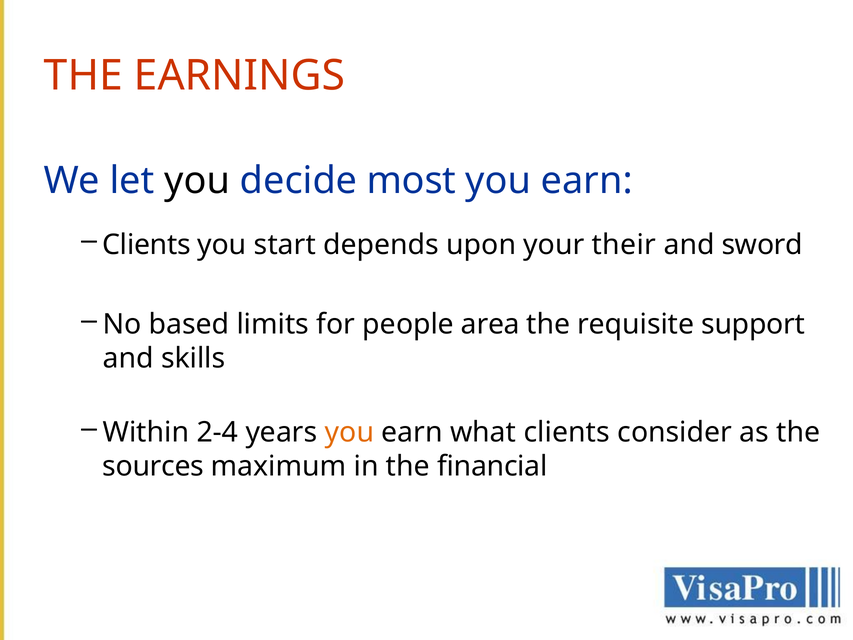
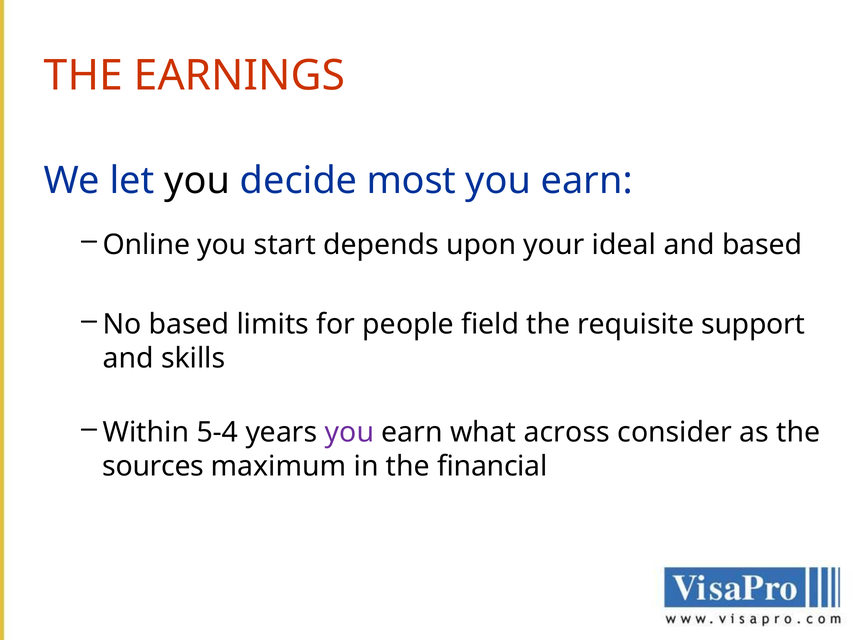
Clients: Clients -> Online (146, 245)
their: their -> ideal (624, 245)
and sword: sword -> based (762, 245)
area: area -> field (490, 324)
2-4: 2-4 -> 5-4 (217, 432)
you colour: orange -> purple (349, 432)
what clients: clients -> across (567, 432)
